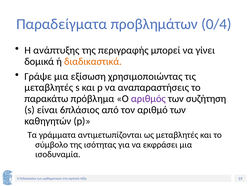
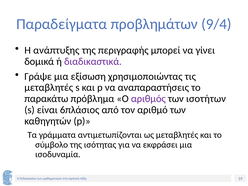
0/4: 0/4 -> 9/4 (216, 24)
διαδικαστικά colour: orange -> purple (93, 62)
συζήτηση: συζήτηση -> ισοτήτων (206, 99)
